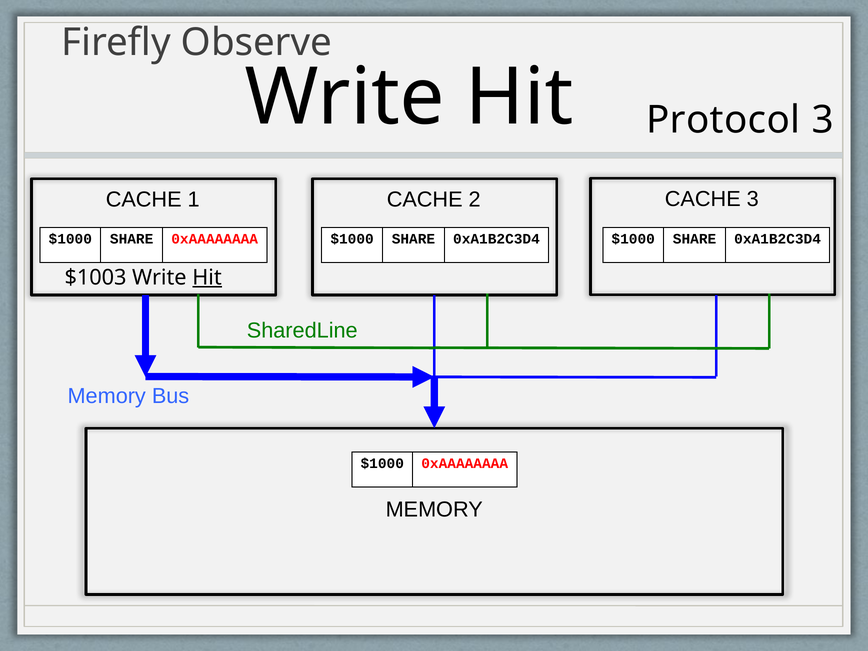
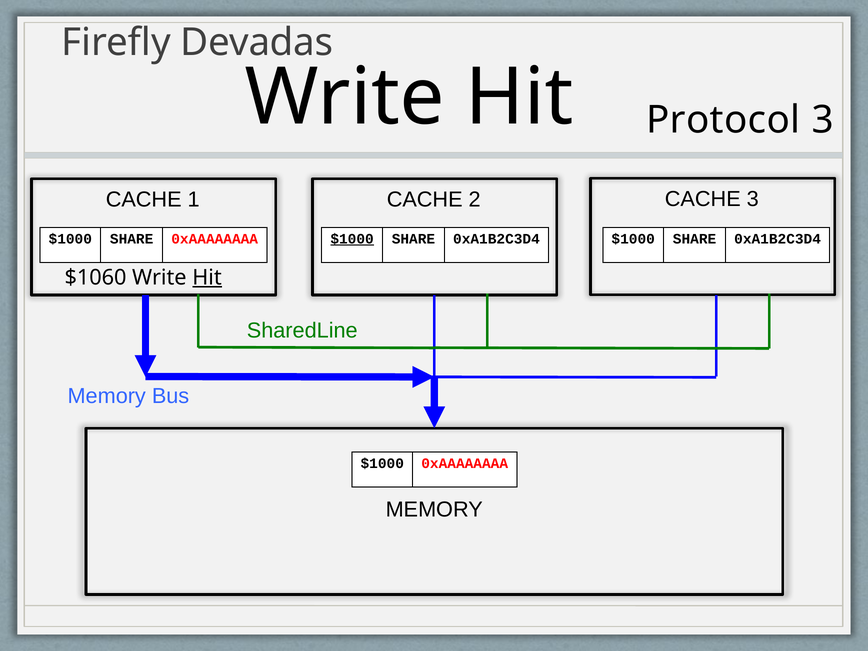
Observe: Observe -> Devadas (257, 42)
$1000 underline: none -> present (352, 239)
$1003: $1003 -> $1060 (96, 277)
